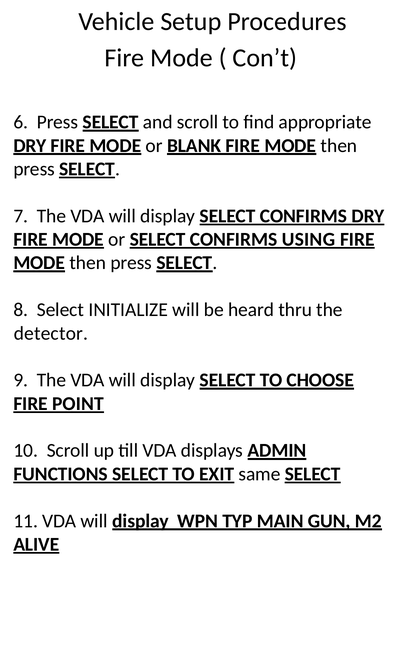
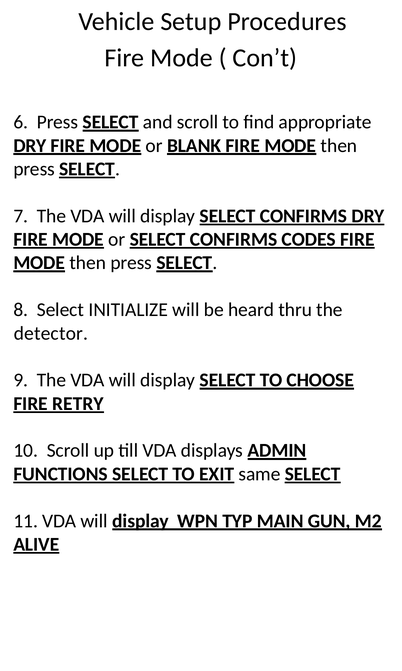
USING: USING -> CODES (309, 239)
POINT: POINT -> RETRY (78, 403)
